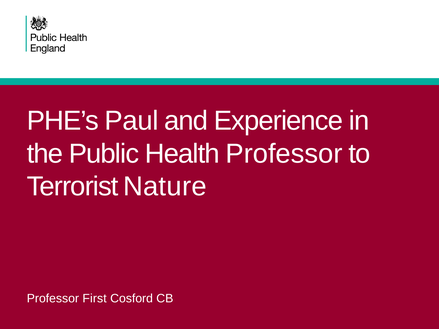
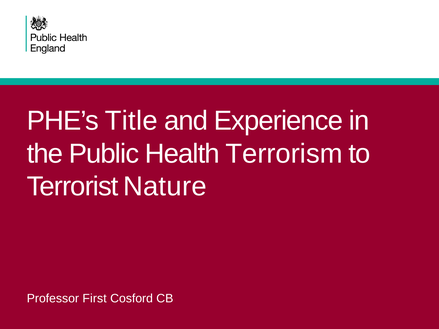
Paul: Paul -> Title (131, 121)
Health Professor: Professor -> Terrorism (284, 154)
